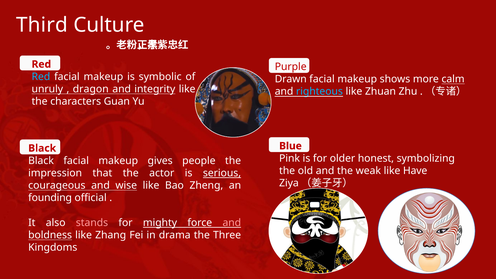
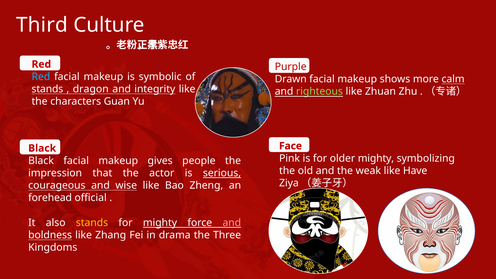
unruly: unruly -> stands (47, 89)
righteous colour: light blue -> light green (319, 92)
Blue: Blue -> Face (290, 146)
older honest: honest -> mighty (376, 158)
founding: founding -> forehead (50, 198)
stands colour: pink -> yellow (92, 223)
